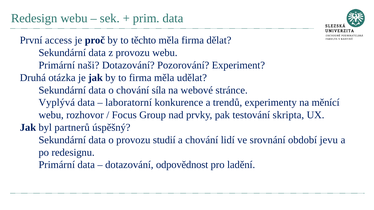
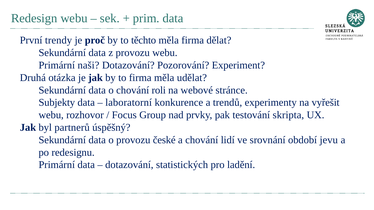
access: access -> trendy (58, 40)
síla: síla -> roli (159, 90)
Vyplývá: Vyplývá -> Subjekty (57, 103)
měnící: měnící -> vyřešit (326, 103)
studií: studií -> české (164, 140)
odpovědnost: odpovědnost -> statistických (182, 165)
